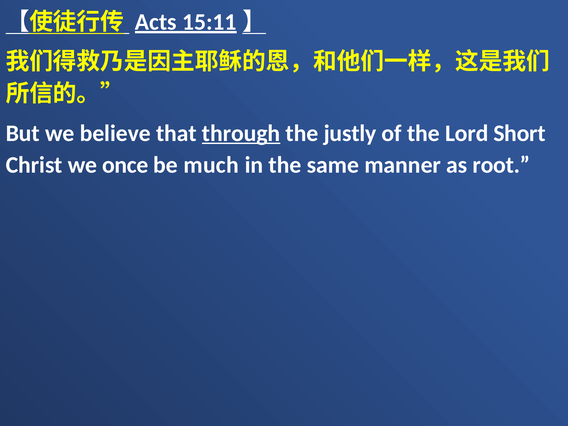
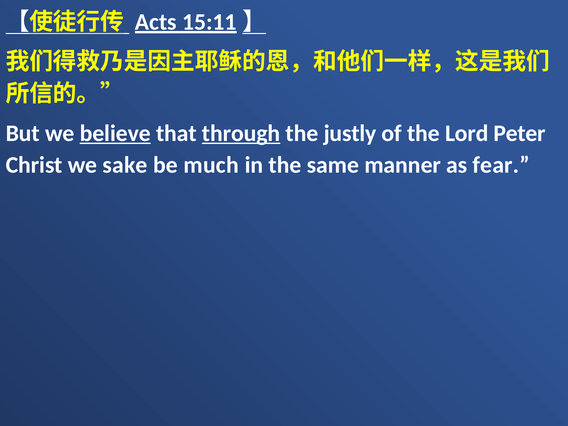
believe underline: none -> present (115, 133)
Short: Short -> Peter (519, 133)
once: once -> sake (125, 165)
root: root -> fear (501, 165)
